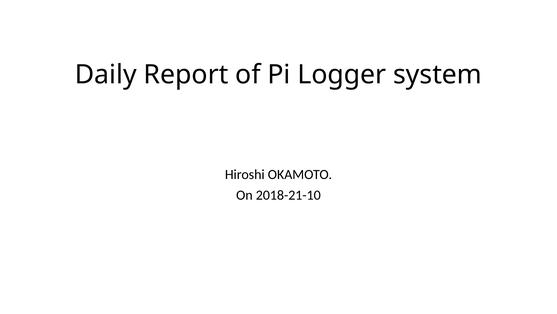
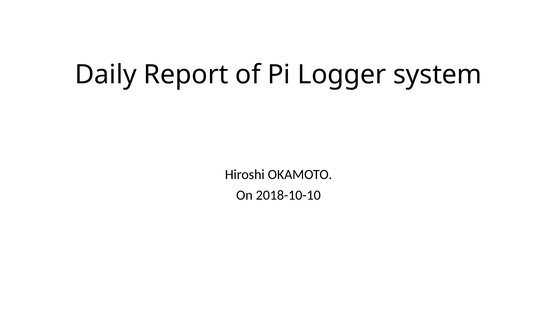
2018-21-10: 2018-21-10 -> 2018-10-10 (288, 195)
